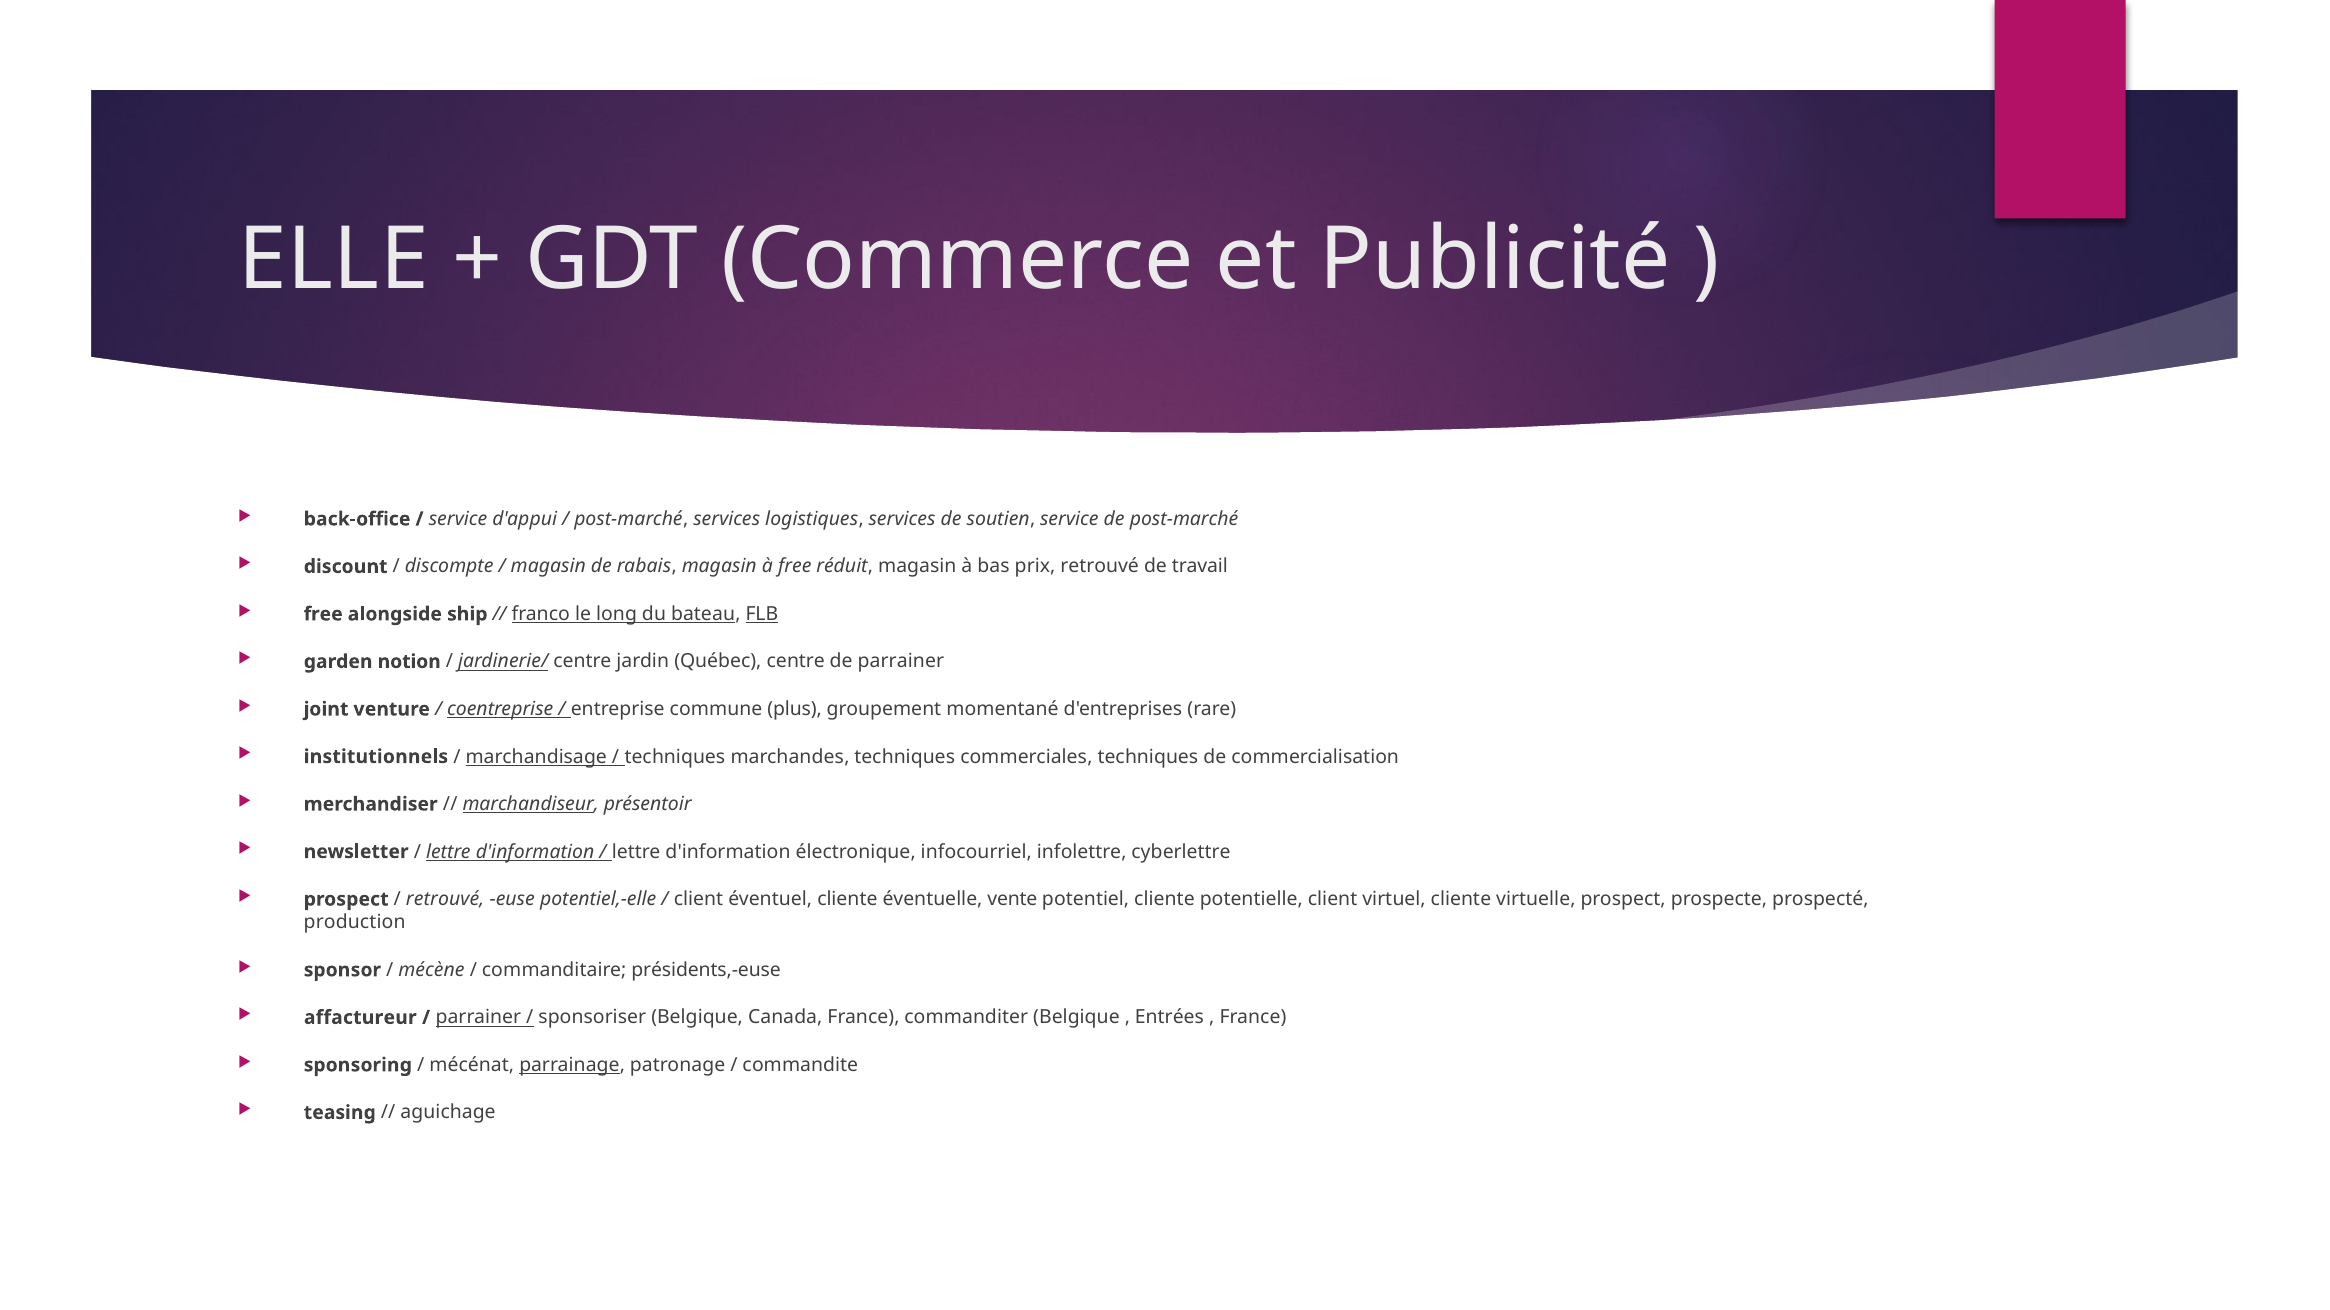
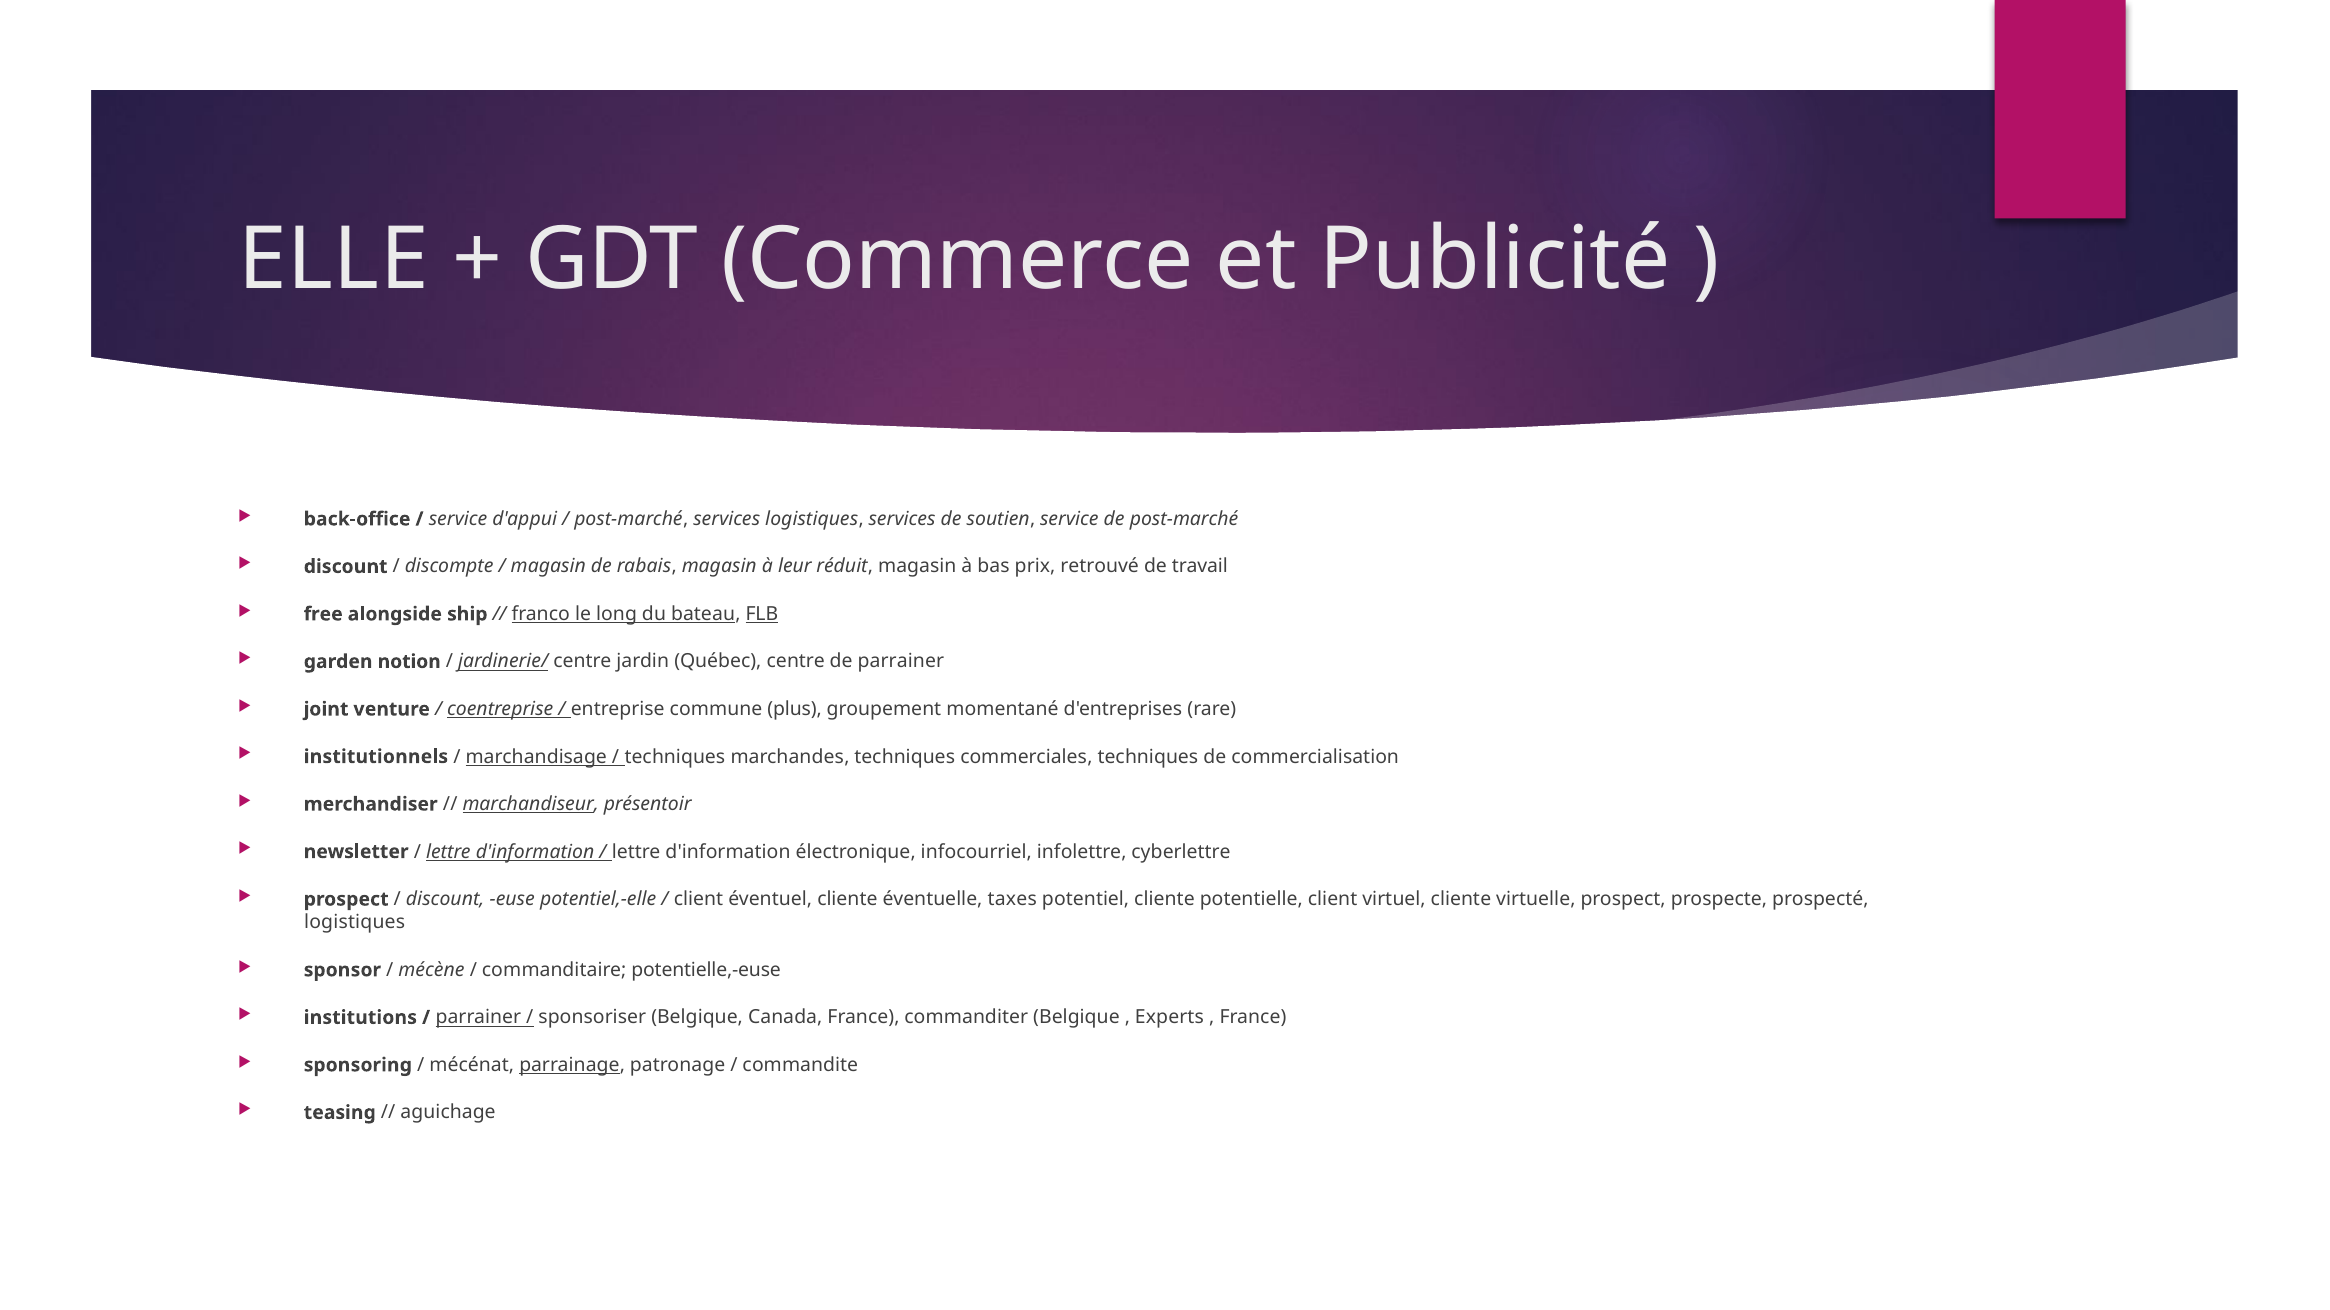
à free: free -> leur (795, 567)
retrouvé: retrouvé -> discount (445, 900)
vente: vente -> taxes (1012, 900)
production: production -> logistiques (355, 923)
présidents,-euse: présidents,-euse -> potentielle,-euse (706, 970)
affactureur: affactureur -> institutions (360, 1018)
Entrées: Entrées -> Experts (1169, 1018)
